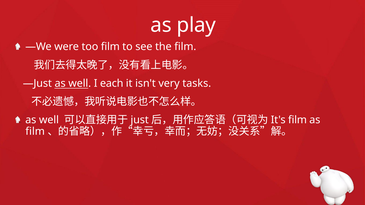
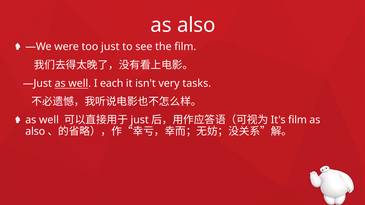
play: play -> also (196, 25)
too film: film -> just (110, 47)
film: film -> also (35, 132)
